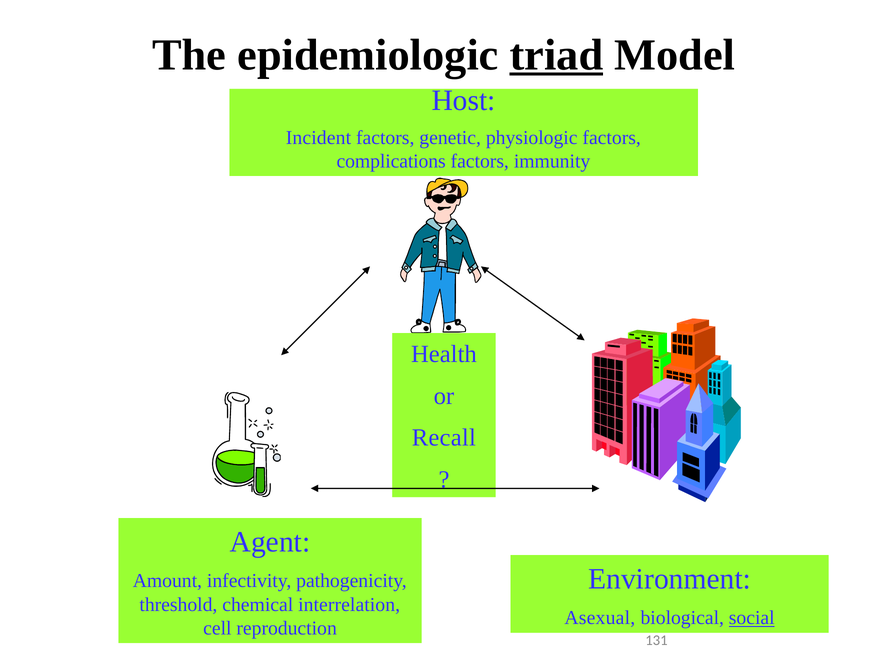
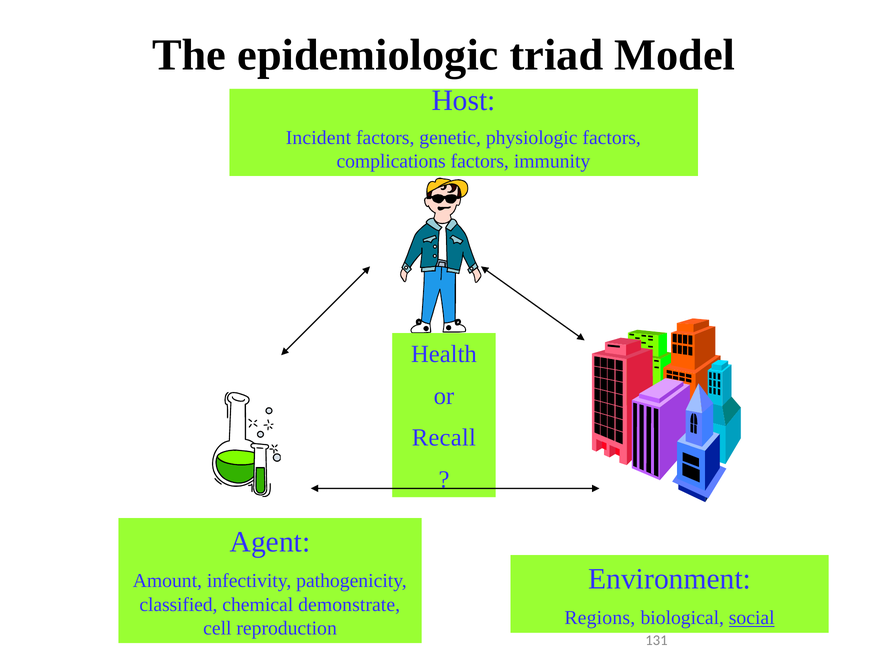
triad underline: present -> none (556, 55)
threshold: threshold -> classified (178, 605)
interrelation: interrelation -> demonstrate (349, 605)
Asexual: Asexual -> Regions (600, 618)
